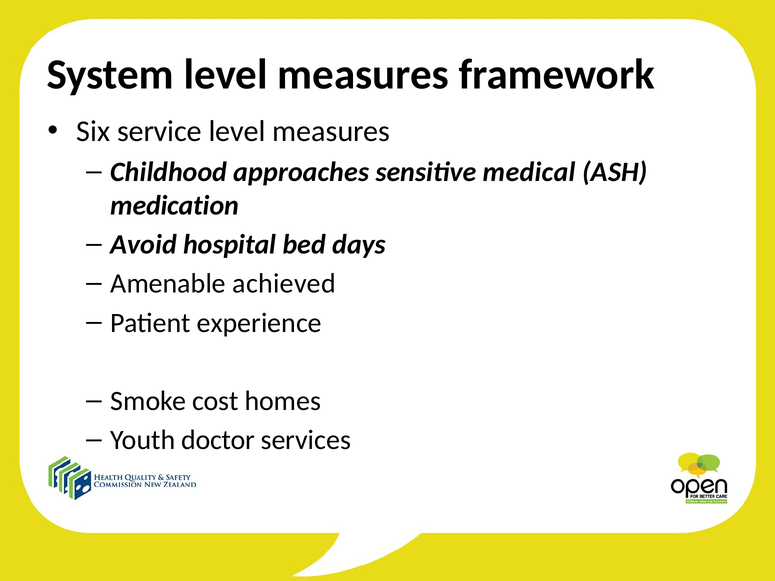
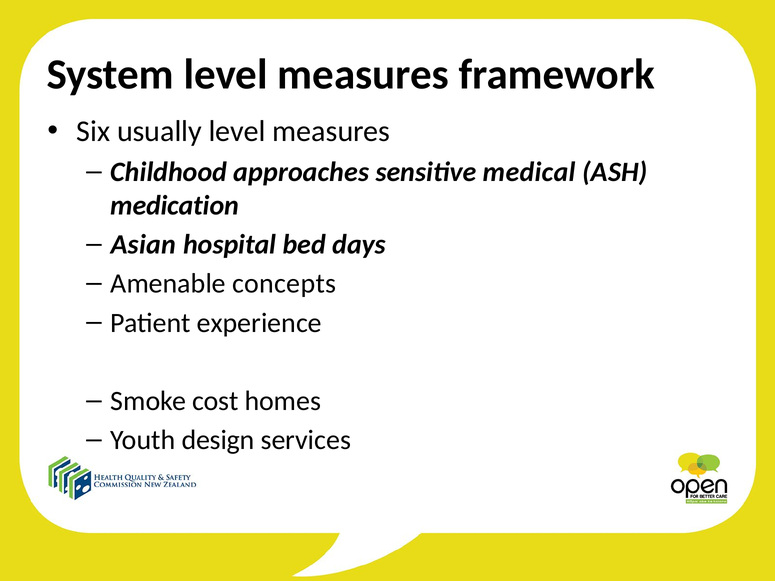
service: service -> usually (159, 132)
Avoid: Avoid -> Asian (143, 245)
achieved: achieved -> concepts (284, 284)
doctor: doctor -> design (218, 440)
